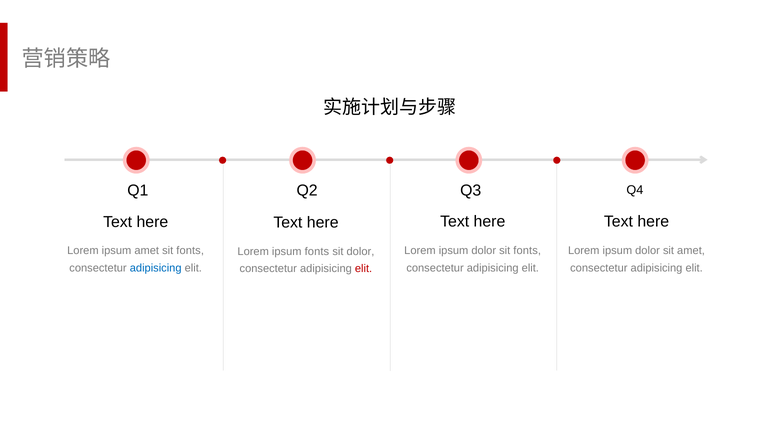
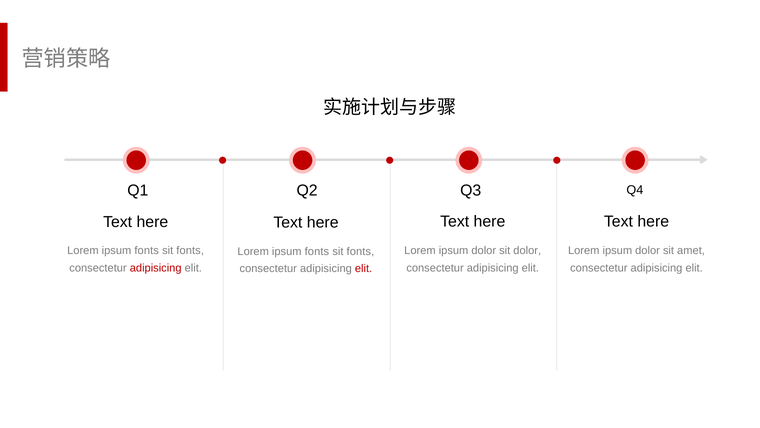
dolor sit fonts: fonts -> dolor (527, 250)
amet: amet -> fonts (147, 250)
dolor: dolor -> fonts (360, 251)
adipisicing colour: blue -> red (156, 268)
